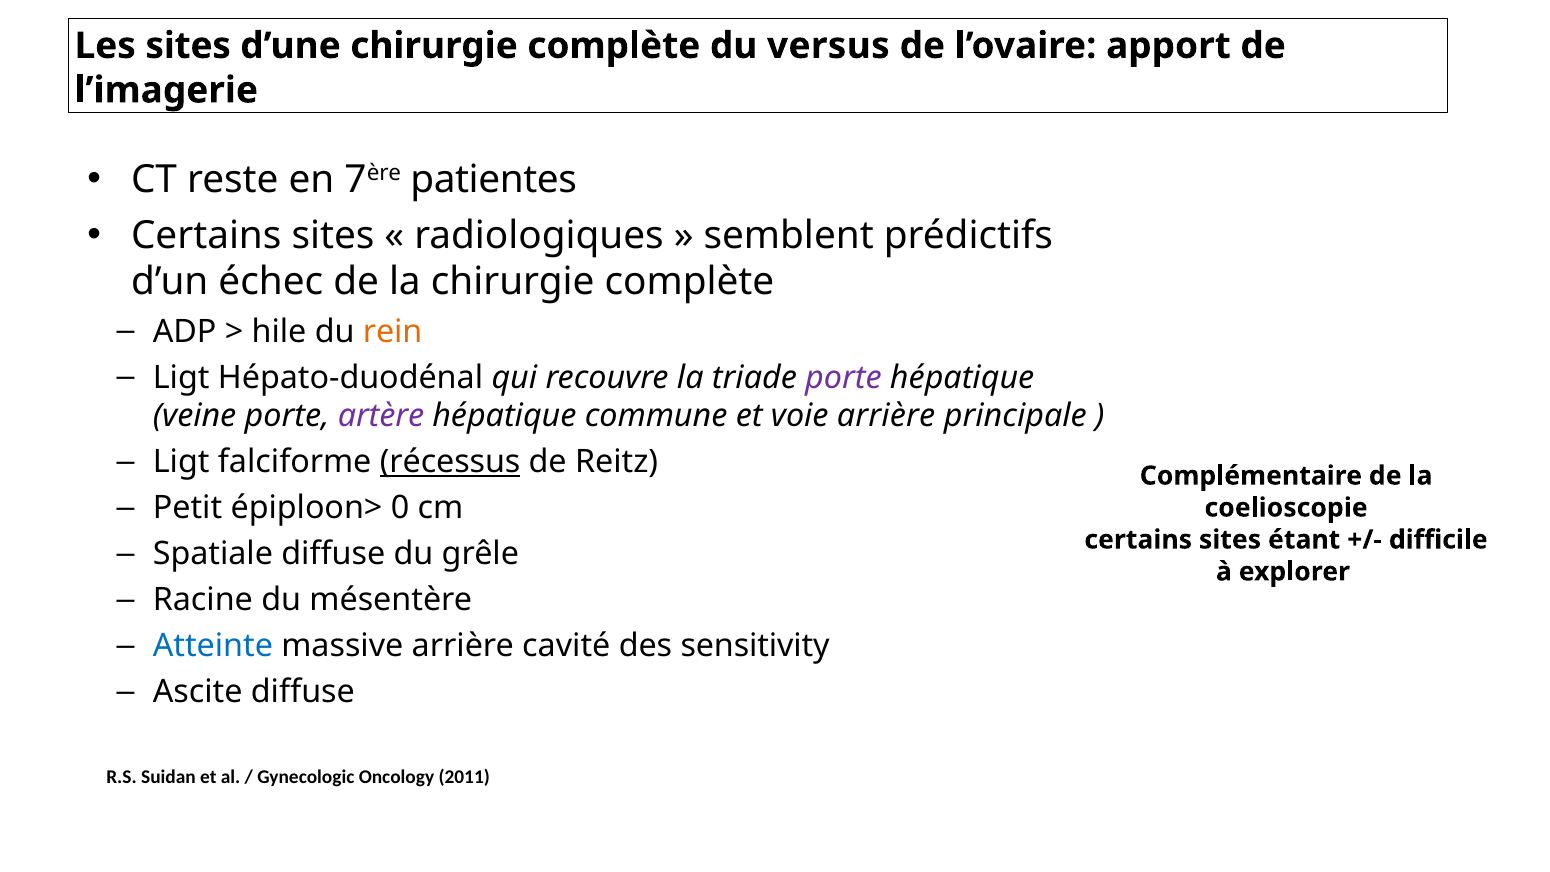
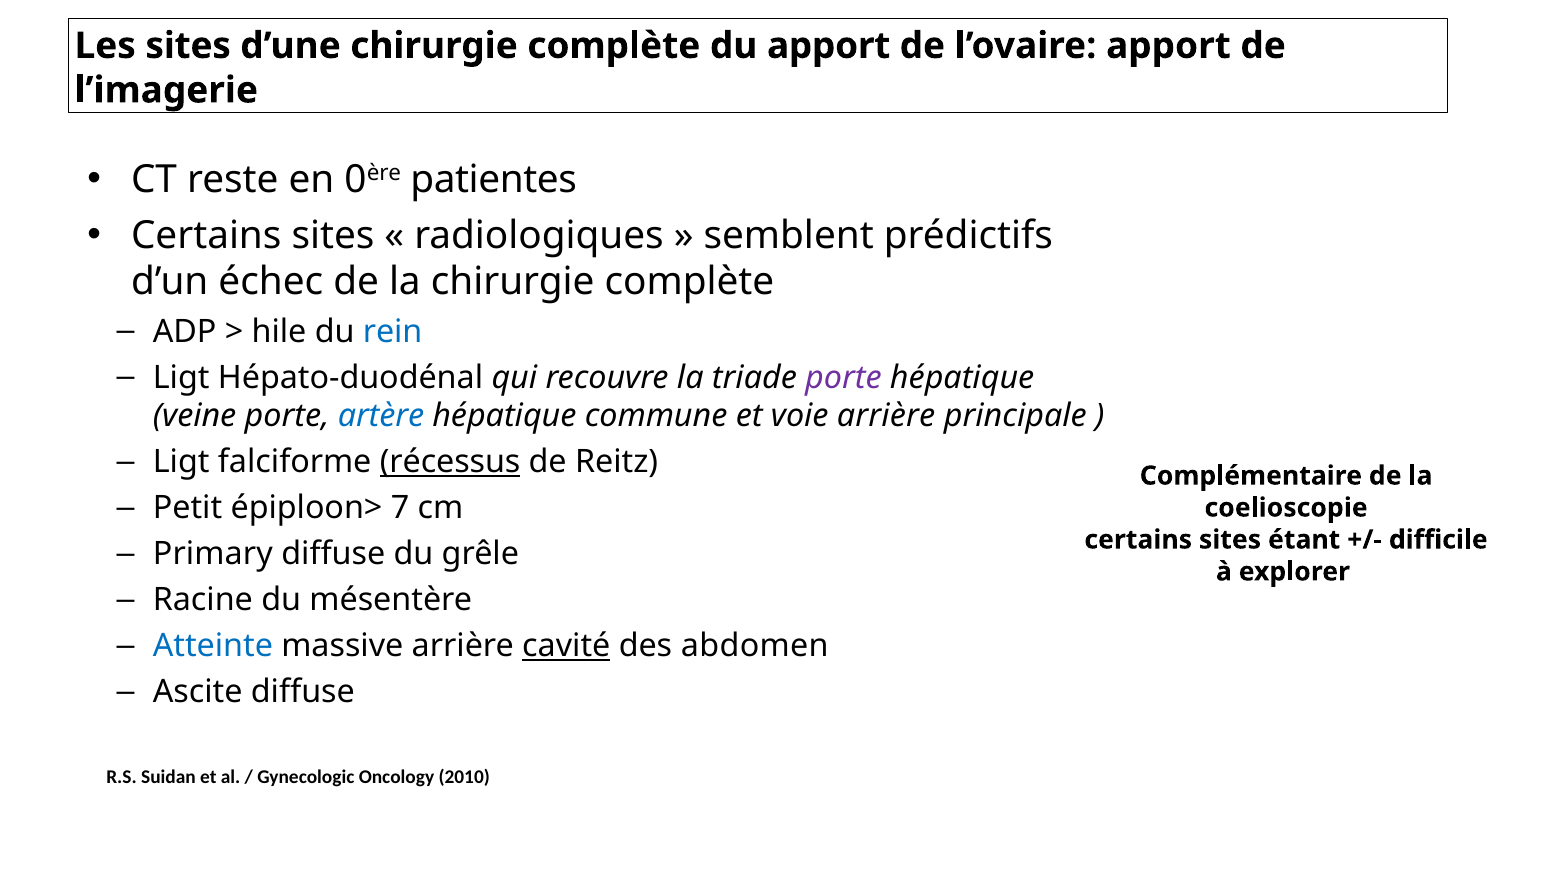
du versus: versus -> apport (829, 46)
7: 7 -> 0 (356, 180)
rein colour: orange -> blue (393, 331)
artère colour: purple -> blue (381, 416)
0: 0 -> 7 (400, 508)
Spatiale: Spatiale -> Primary (213, 554)
cavité underline: none -> present (566, 646)
sensitivity: sensitivity -> abdomen (755, 646)
2011: 2011 -> 2010 (464, 777)
